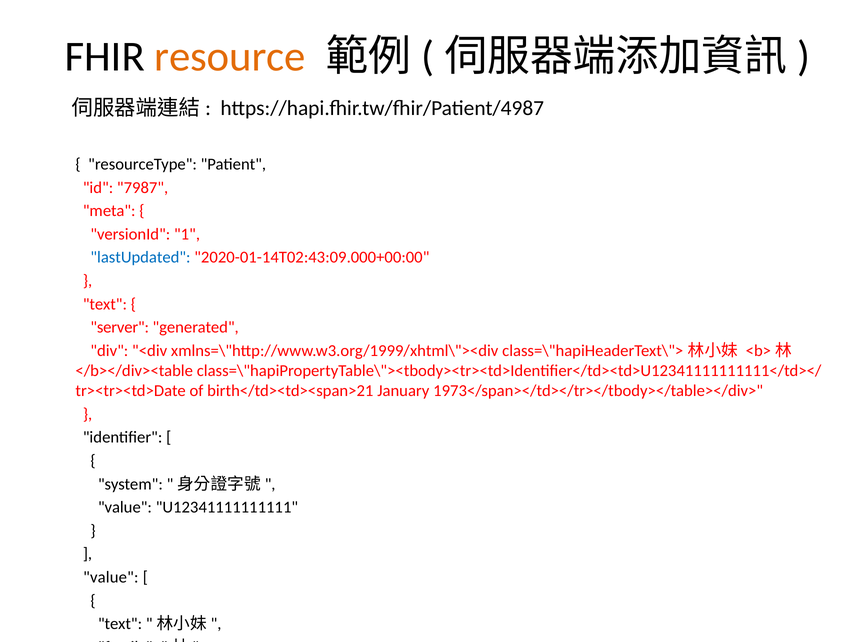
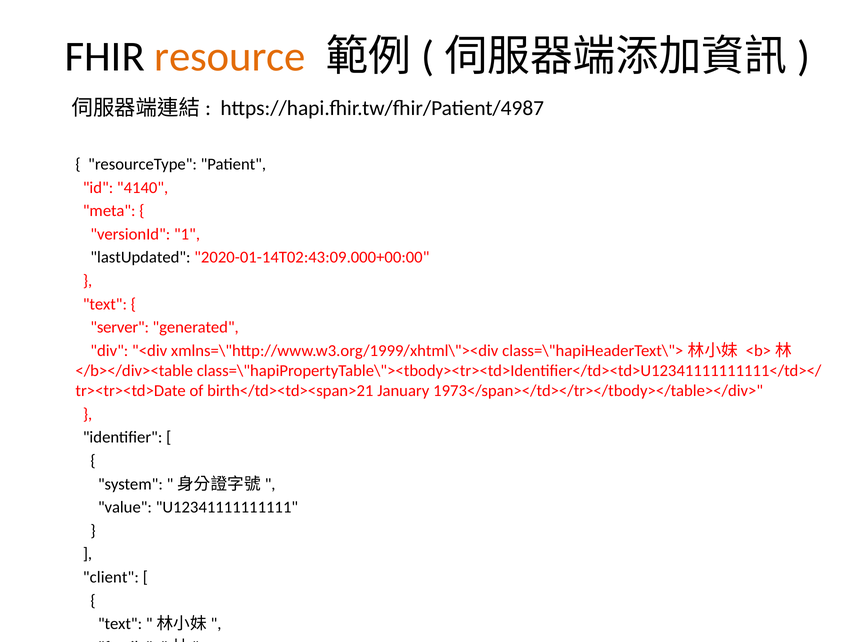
7987: 7987 -> 4140 (143, 188)
lastUpdated colour: blue -> black (140, 257)
value: value -> client (111, 577)
